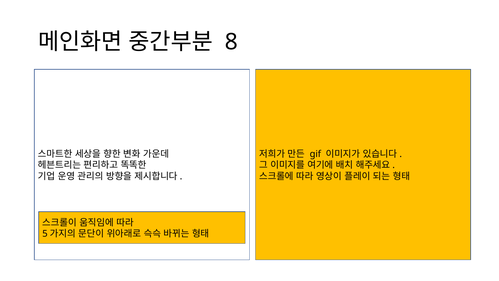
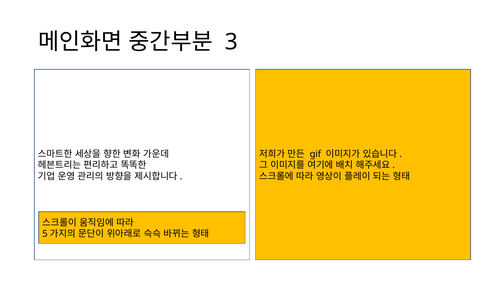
8: 8 -> 3 (231, 42)
